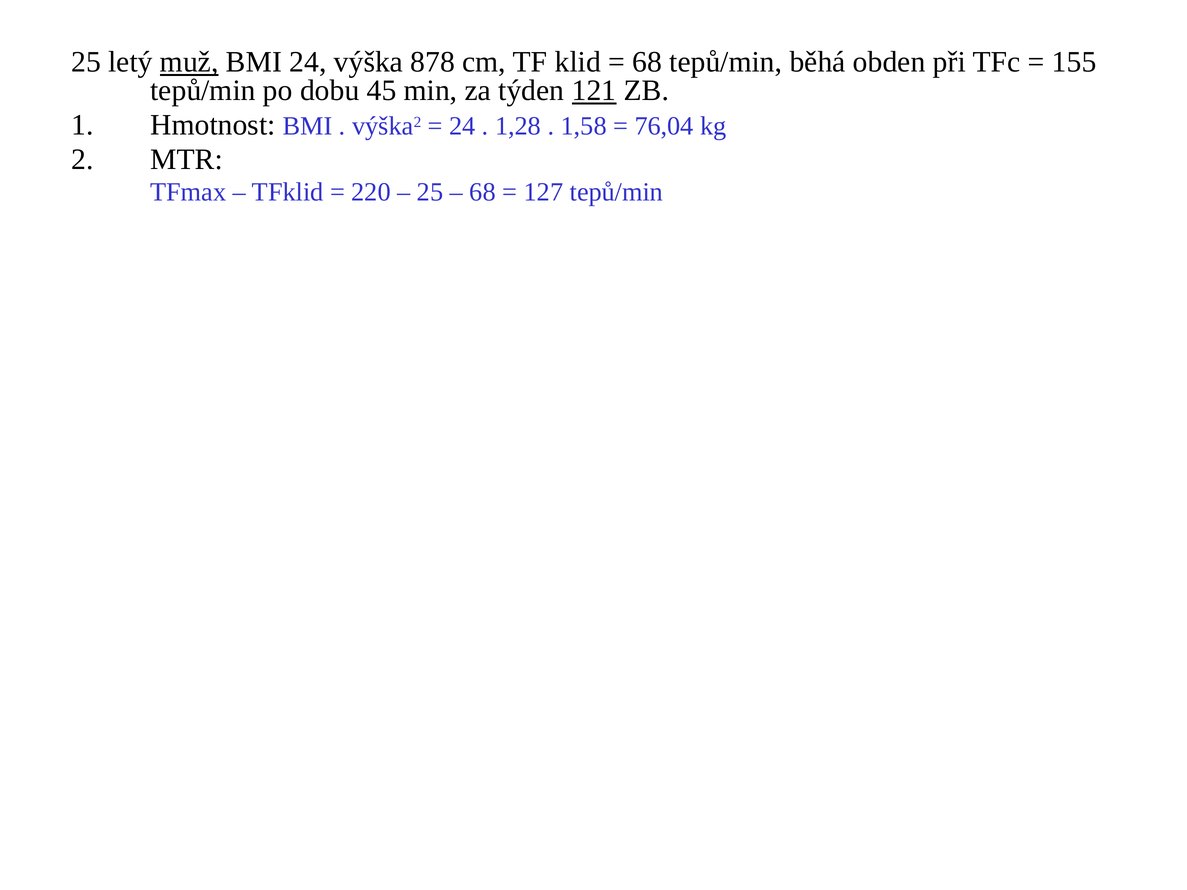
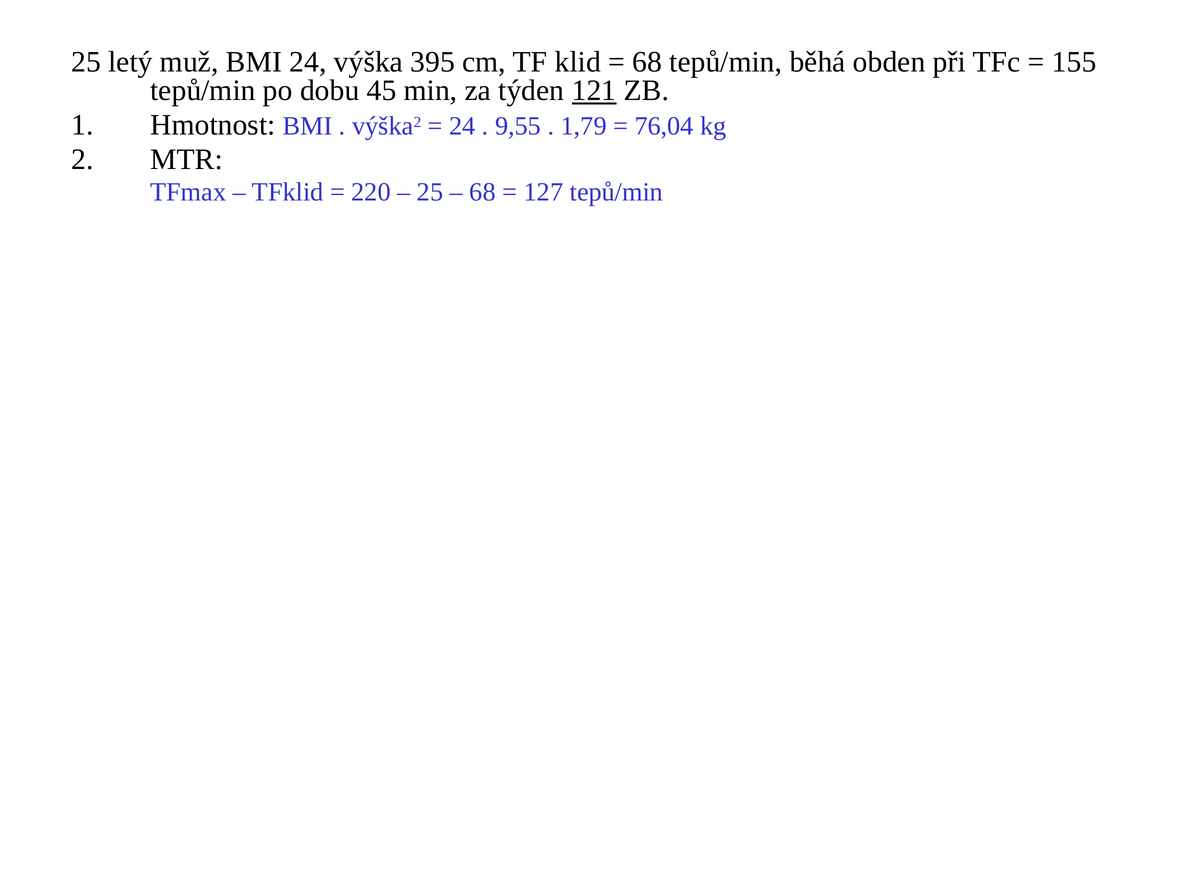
muž underline: present -> none (189, 62)
878: 878 -> 395 (433, 62)
1,28: 1,28 -> 9,55 (518, 126)
1,58: 1,58 -> 1,79 (584, 126)
